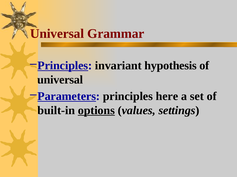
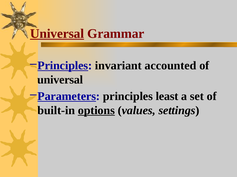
Universal underline: none -> present (57, 34)
hypothesis: hypothesis -> accounted (170, 66)
here: here -> least (167, 97)
